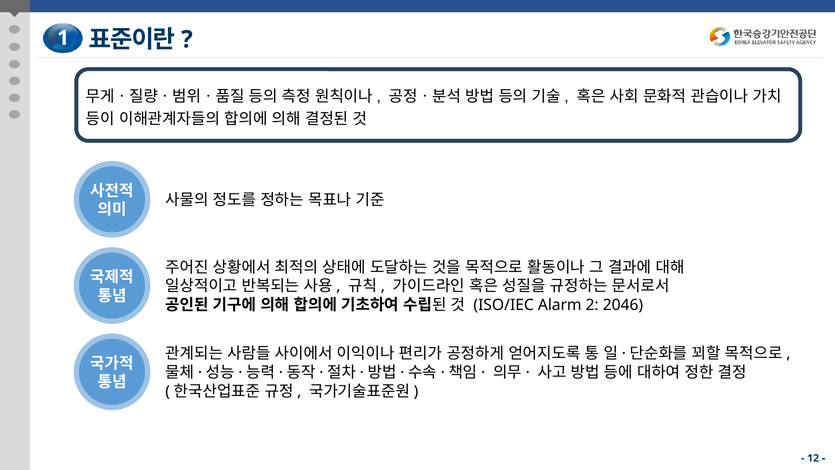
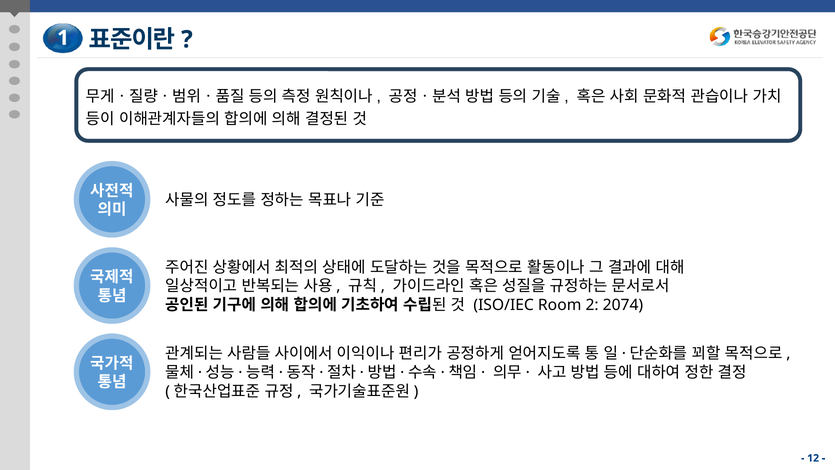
Alarm: Alarm -> Room (560, 305)
2046: 2046 -> 2074 (623, 305)
